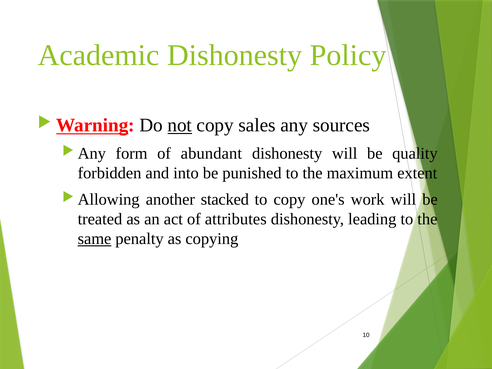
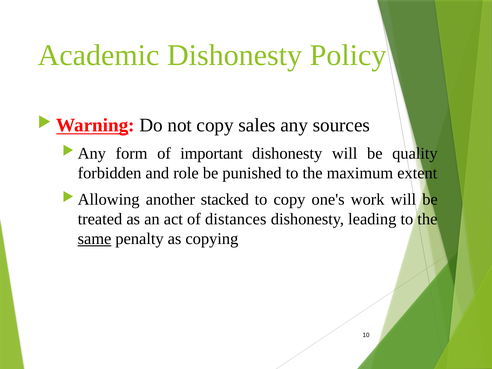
not underline: present -> none (180, 125)
abundant: abundant -> important (212, 153)
into: into -> role (186, 173)
attributes: attributes -> distances (236, 219)
